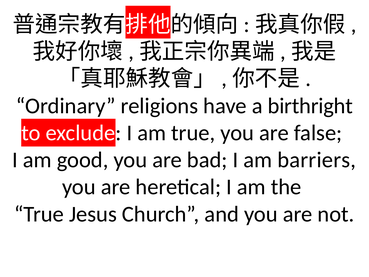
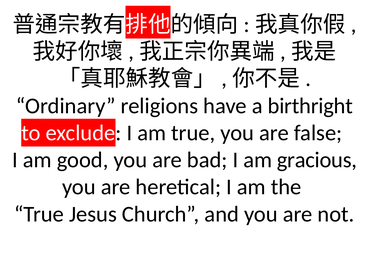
barriers: barriers -> gracious (317, 160)
